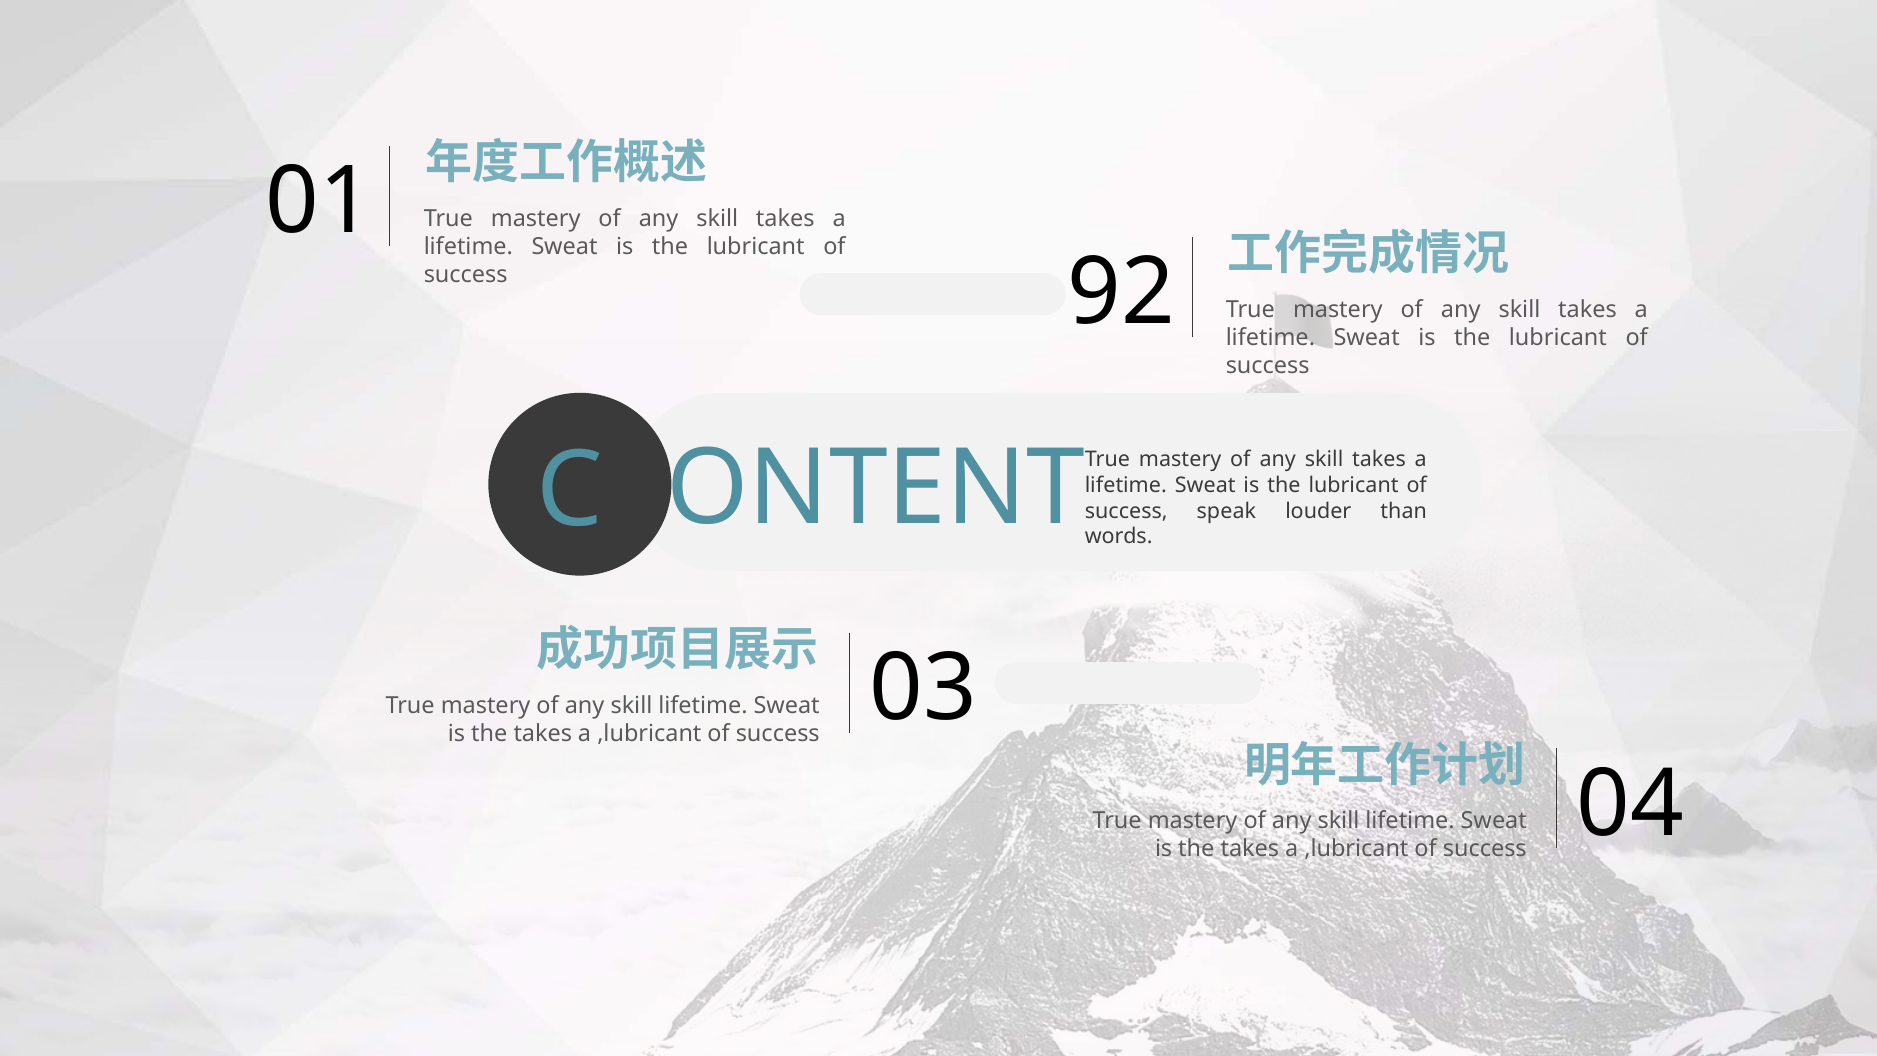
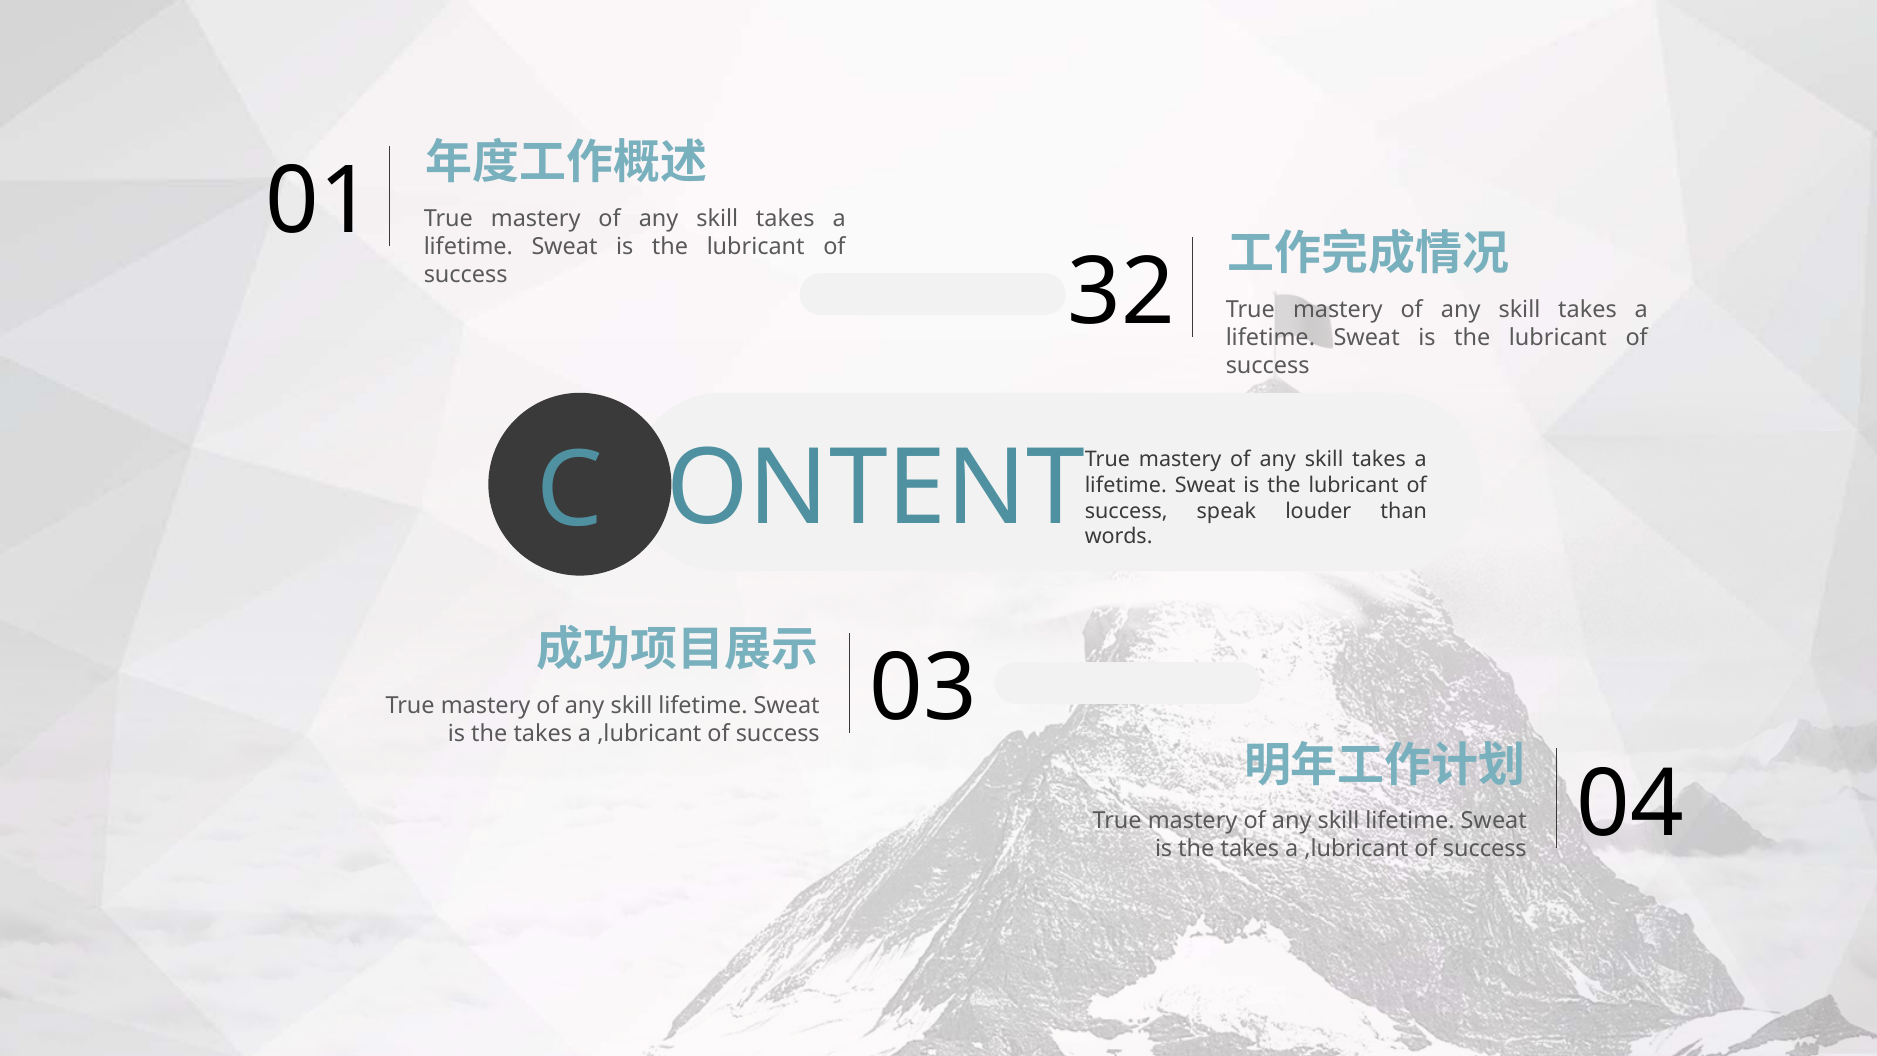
92: 92 -> 32 (1121, 293)
